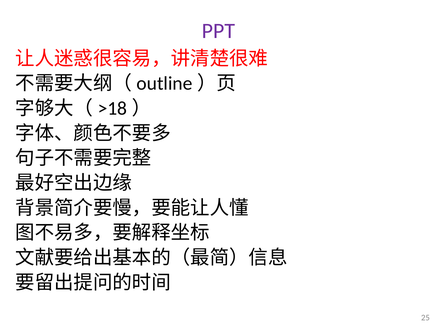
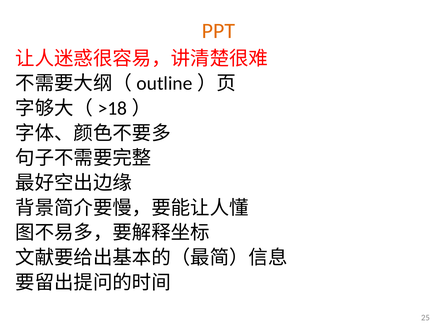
PPT colour: purple -> orange (219, 31)
